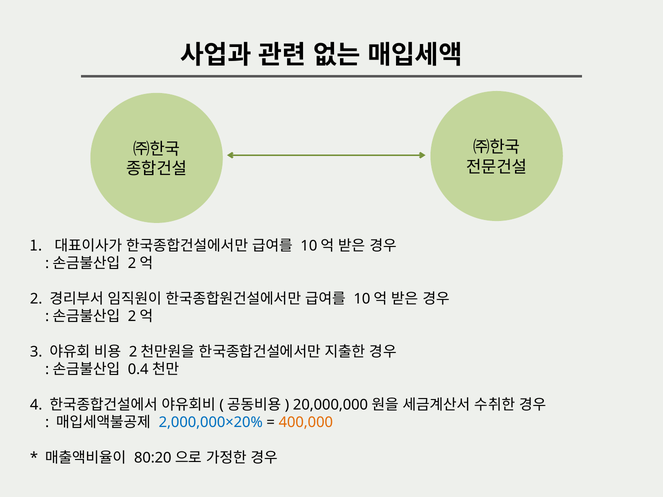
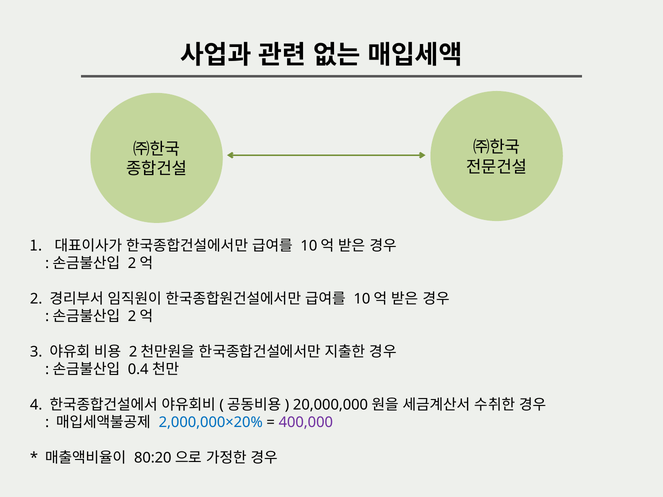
400,000 colour: orange -> purple (306, 423)
